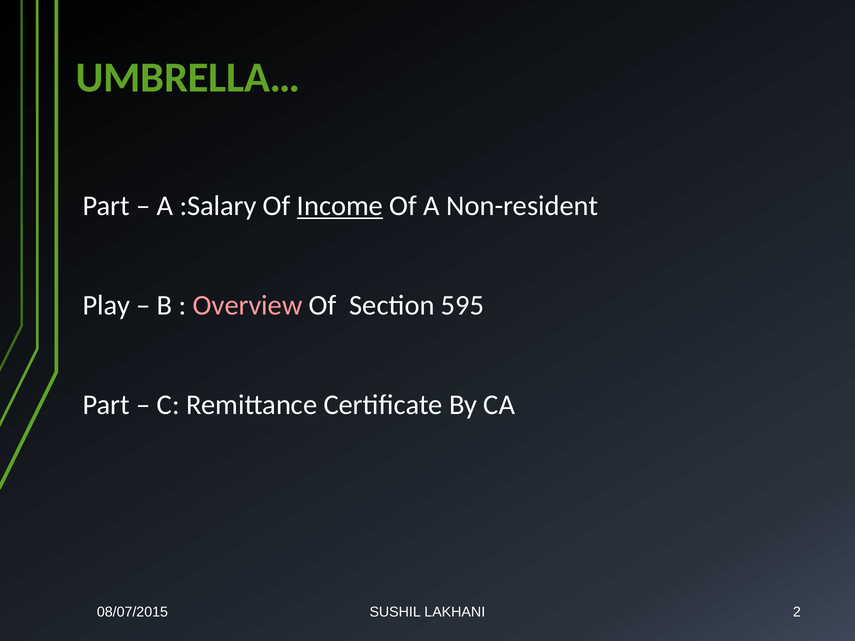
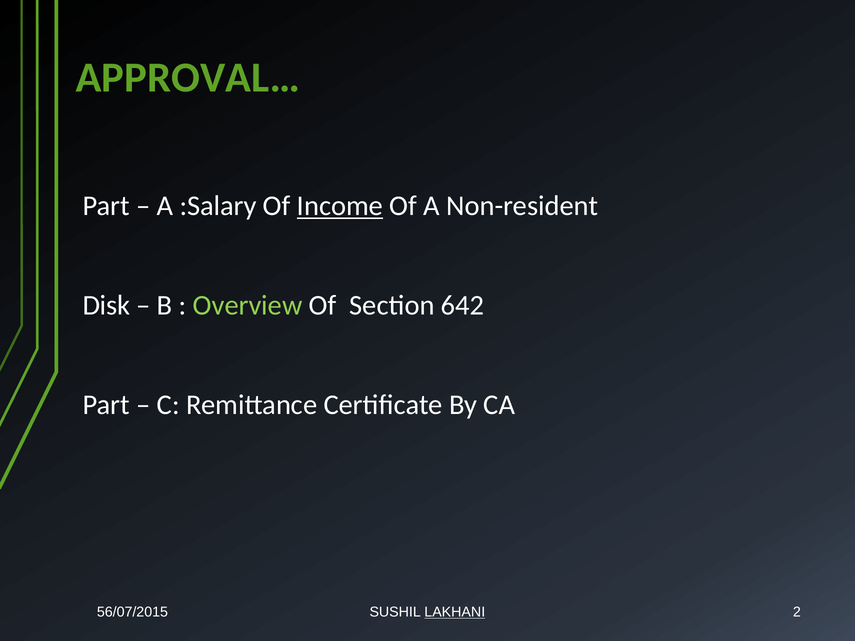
UMBRELLA…: UMBRELLA… -> APPROVAL… (188, 78)
Play: Play -> Disk (106, 306)
Overview colour: pink -> light green (248, 306)
595: 595 -> 642 (463, 306)
08/07/2015: 08/07/2015 -> 56/07/2015 (132, 612)
LAKHANI underline: none -> present (455, 612)
